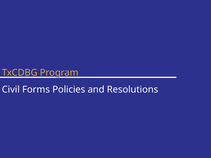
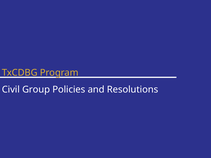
Forms: Forms -> Group (36, 90)
